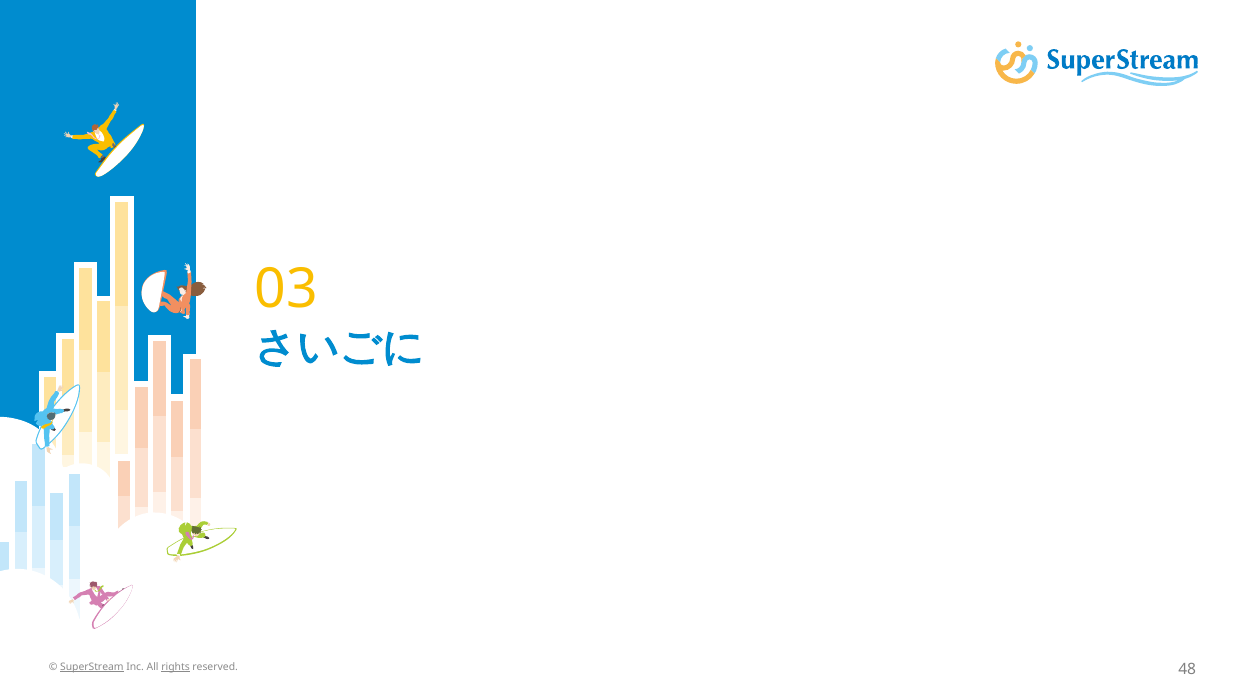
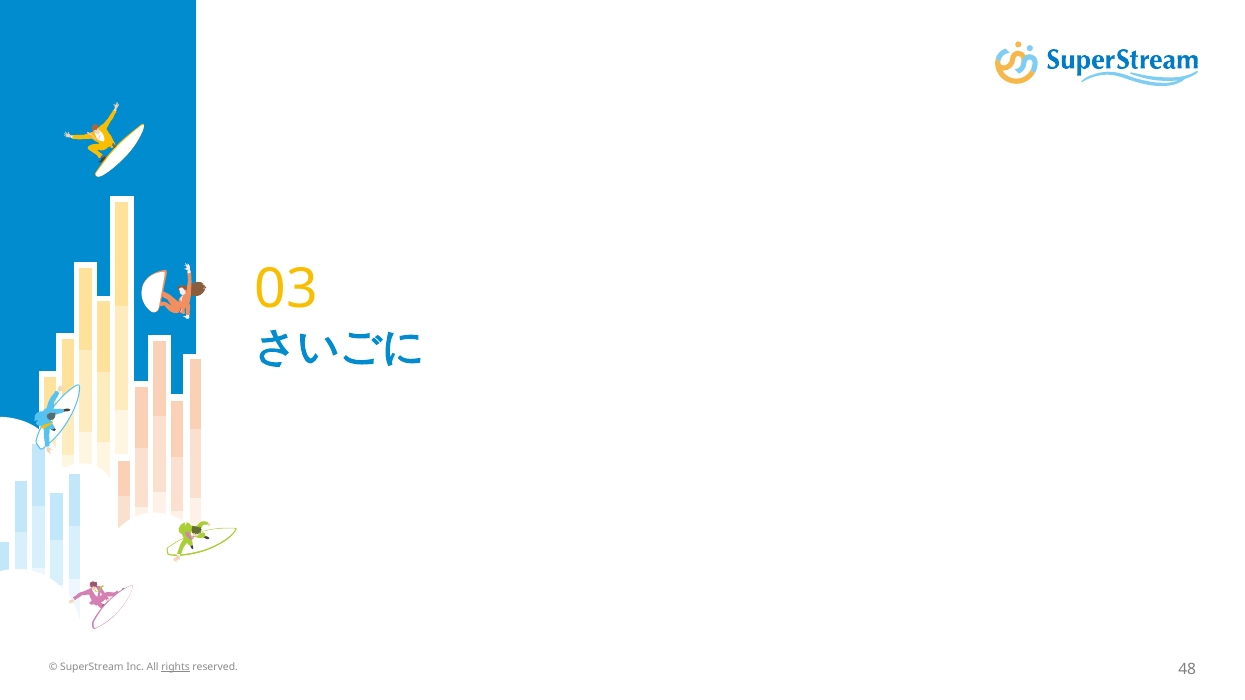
SuperStream underline: present -> none (92, 667)
